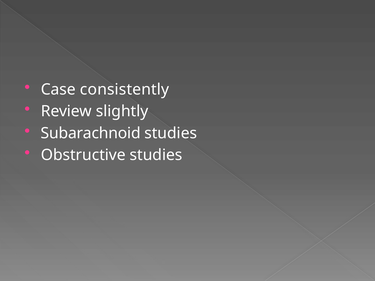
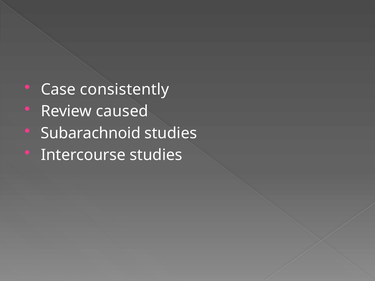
slightly: slightly -> caused (122, 111)
Obstructive: Obstructive -> Intercourse (83, 155)
